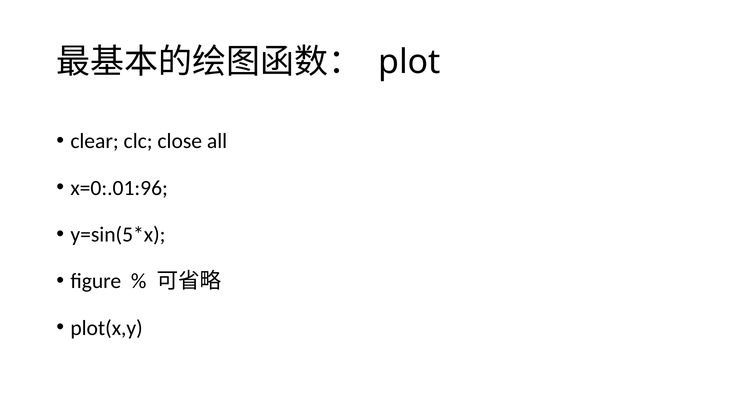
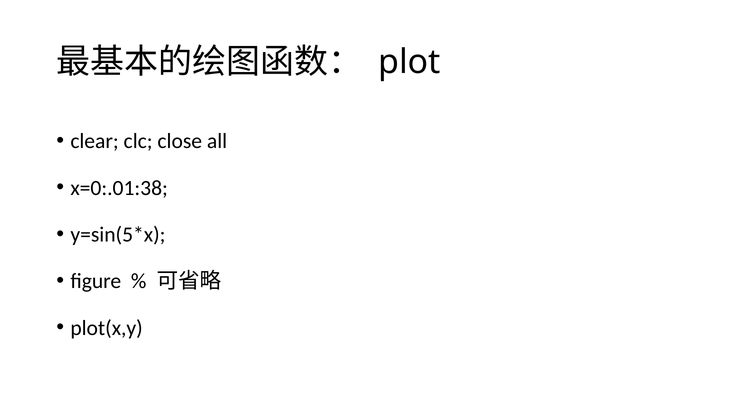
x=0:.01:96: x=0:.01:96 -> x=0:.01:38 (119, 188)
